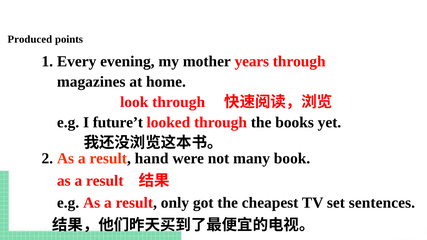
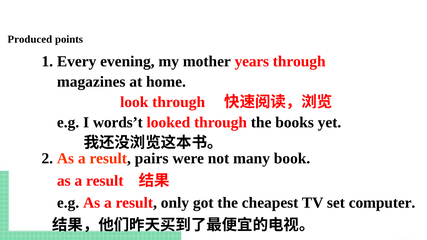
future’t: future’t -> words’t (118, 123)
hand: hand -> pairs (152, 159)
sentences: sentences -> computer (382, 203)
